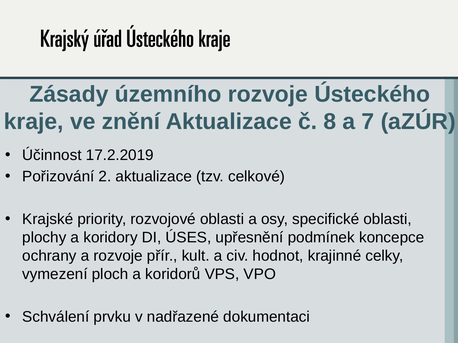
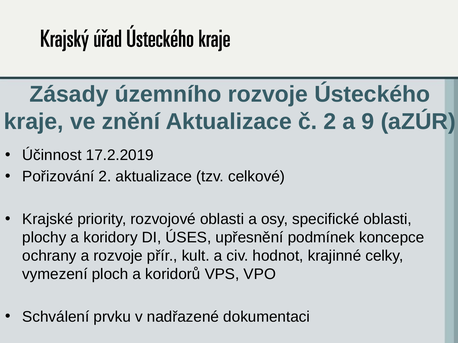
č 8: 8 -> 2 (330, 122)
7: 7 -> 9 (368, 122)
